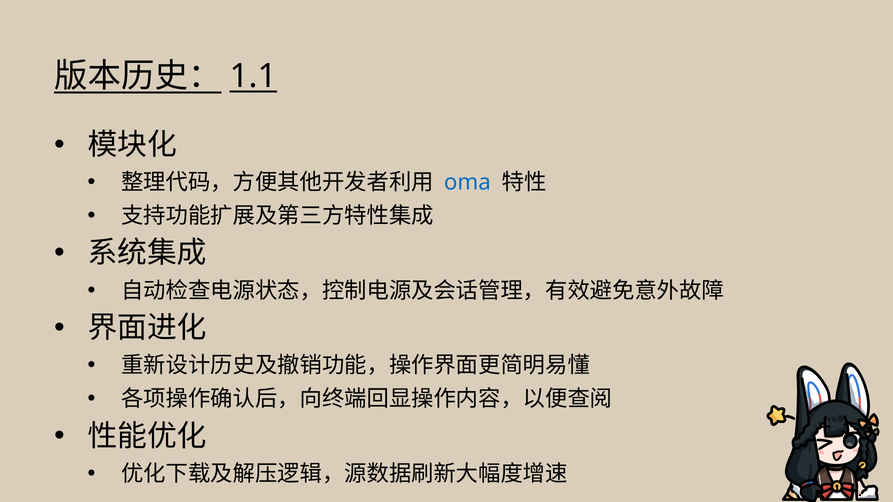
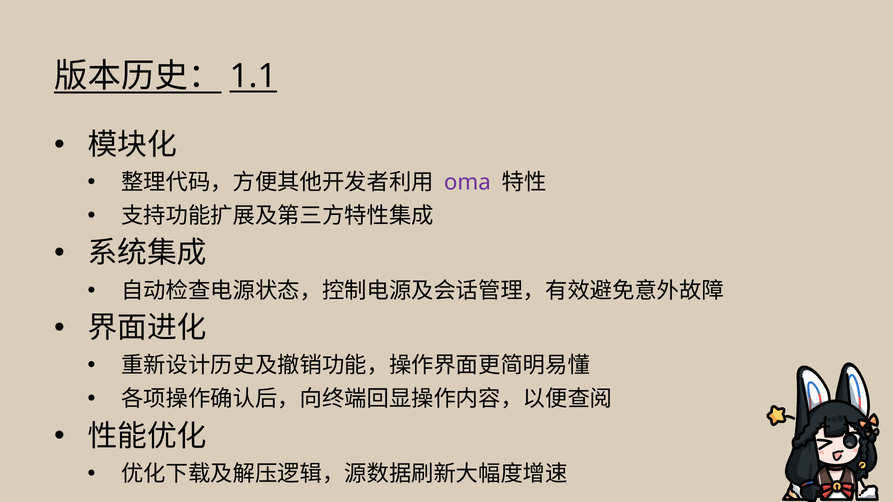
oma colour: blue -> purple (467, 183)
